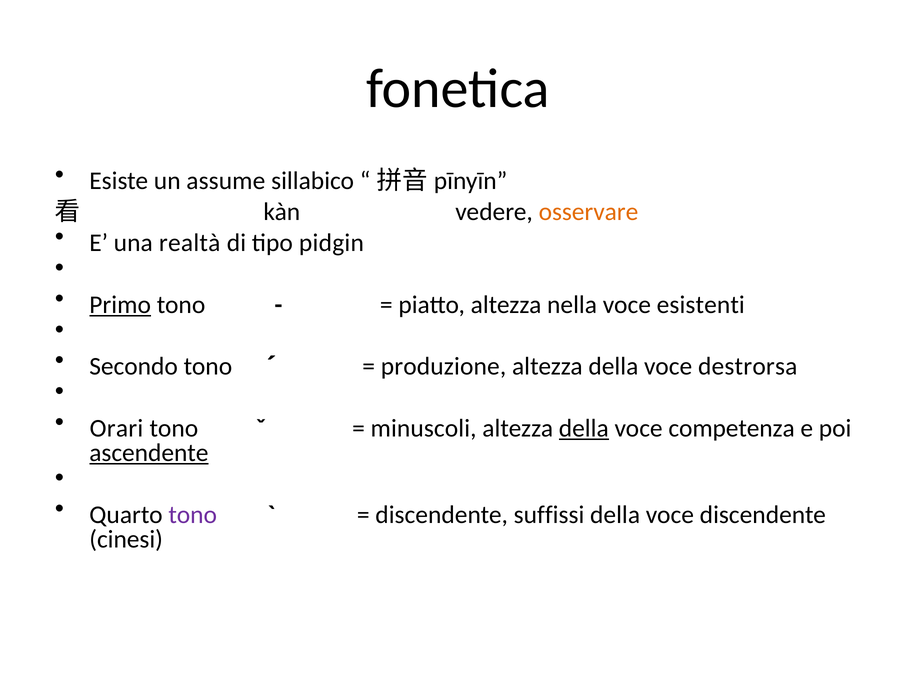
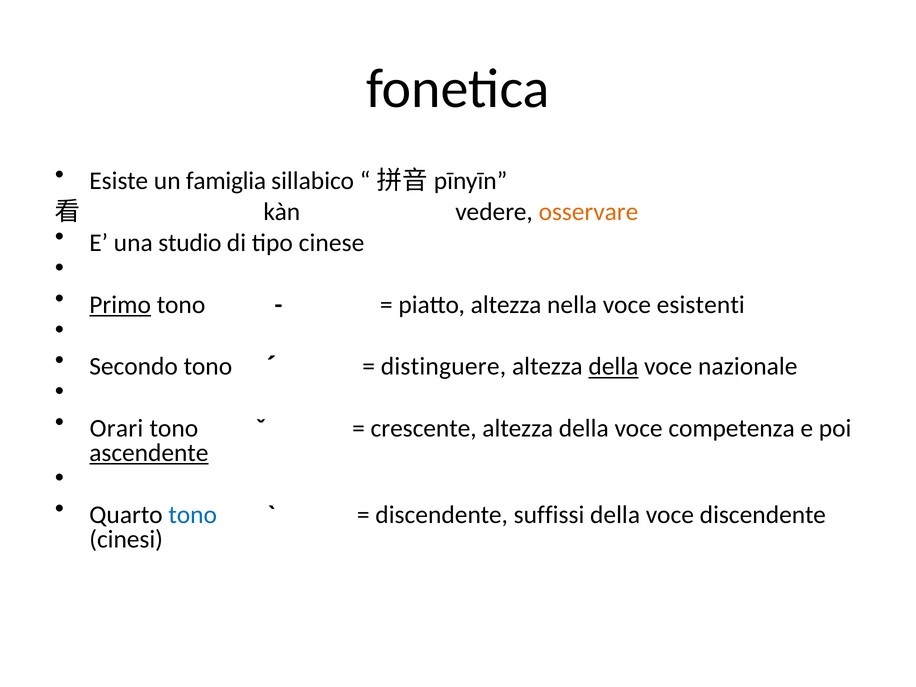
assume: assume -> famiglia (226, 181)
realtà: realtà -> studio (190, 243)
pidgin: pidgin -> cinese (332, 243)
produzione: produzione -> distinguere (443, 367)
della underline: none -> present (613, 367)
destrorsa: destrorsa -> nazionale (748, 367)
minuscoli: minuscoli -> crescente (424, 428)
della underline: present -> none (584, 428)
tono colour: purple -> blue (193, 515)
